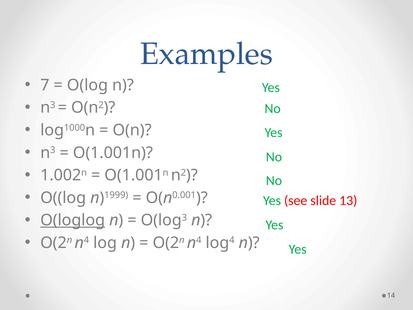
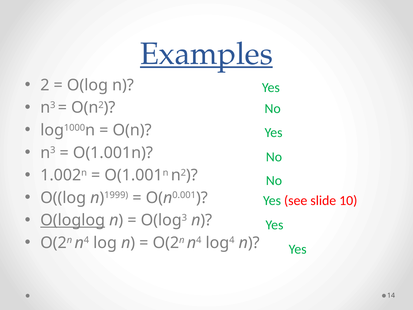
Examples underline: none -> present (207, 54)
7: 7 -> 2 (45, 85)
13: 13 -> 10 (348, 201)
